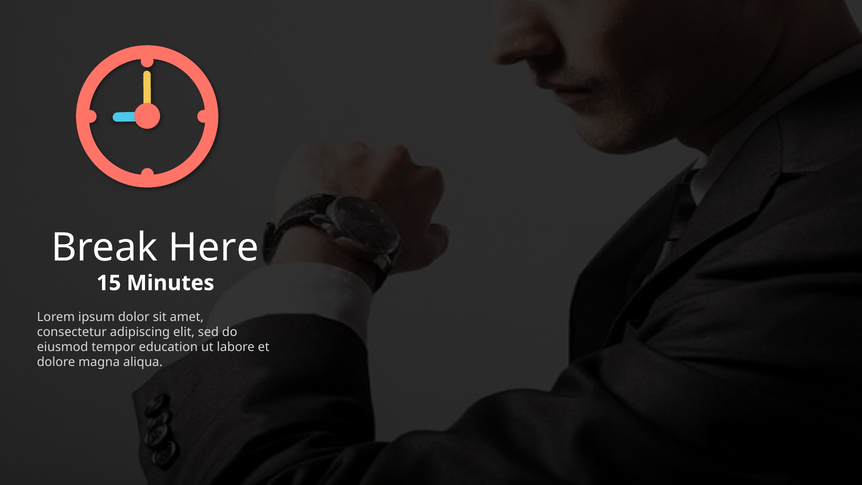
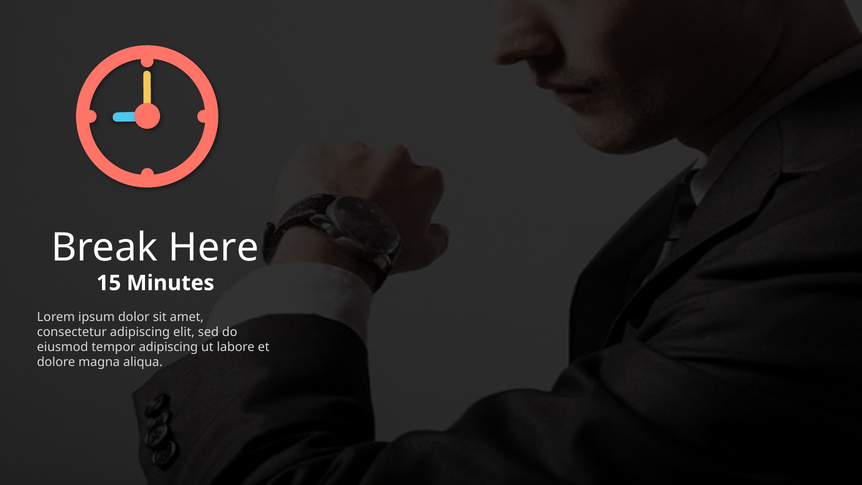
tempor education: education -> adipiscing (168, 347)
